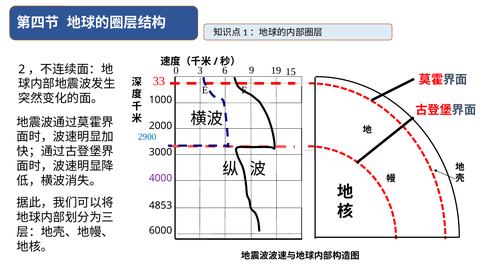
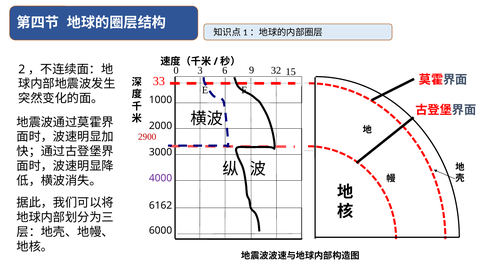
19: 19 -> 32 (276, 70)
2900 colour: blue -> red (147, 137)
4853: 4853 -> 6162 (161, 205)
